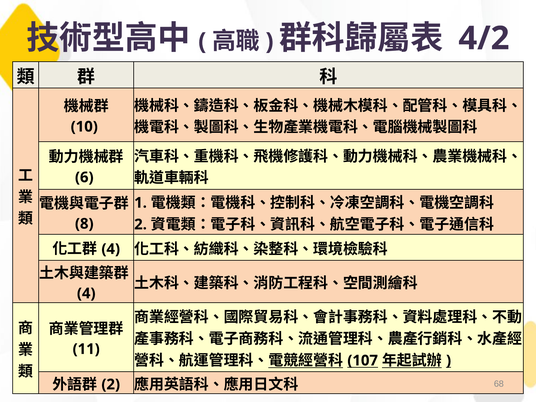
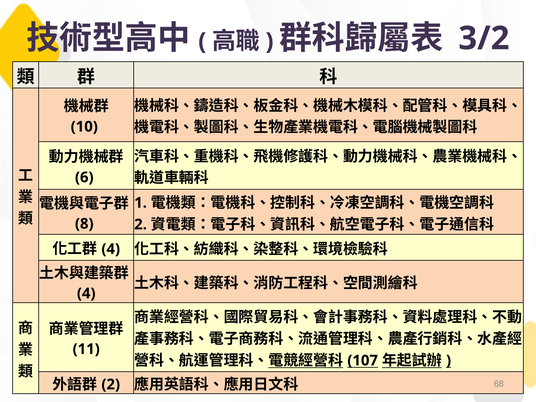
4/2: 4/2 -> 3/2 (484, 38)
